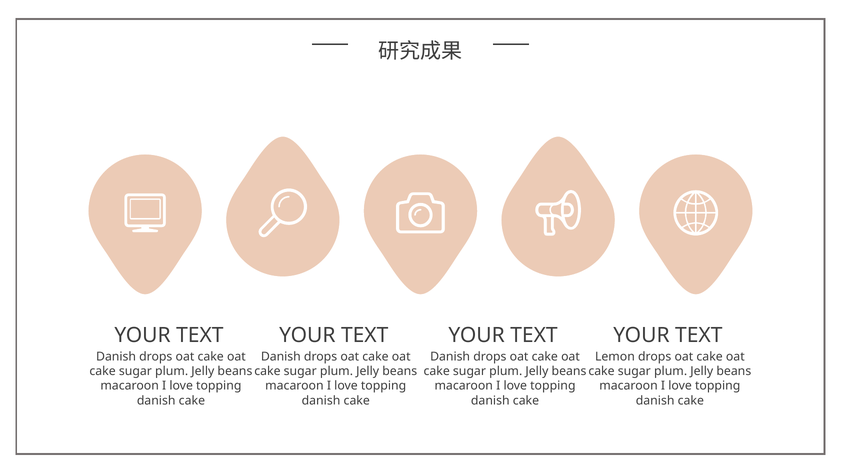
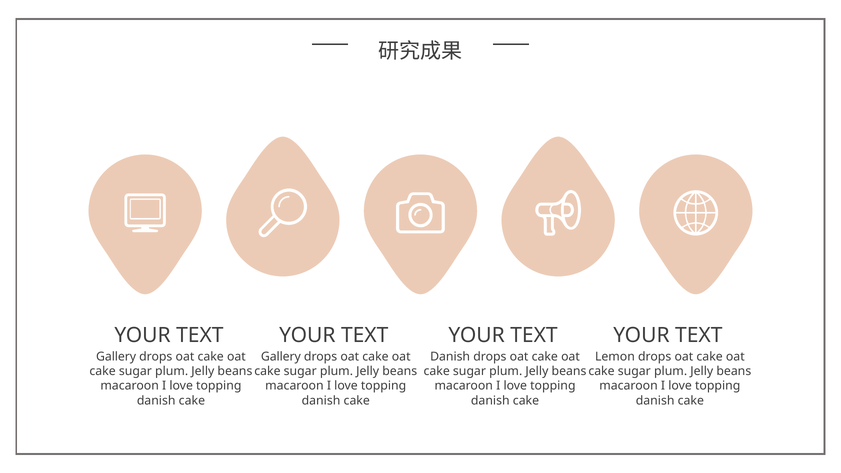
Danish: Danish -> Gallery (116, 357)
Danish: Danish -> Gallery (281, 357)
